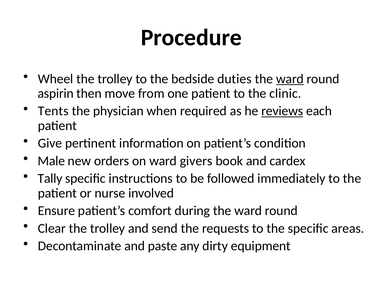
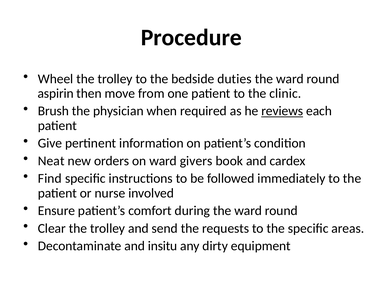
ward underline: present -> none (290, 79)
Tents: Tents -> Brush (53, 111)
Male: Male -> Neat (51, 161)
Tally: Tally -> Find (50, 179)
paste: paste -> insitu (163, 246)
